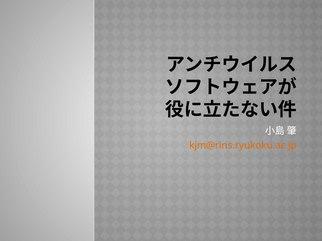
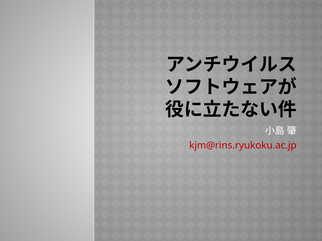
kjm@rins.ryukoku.ac.jp colour: orange -> red (243, 146)
